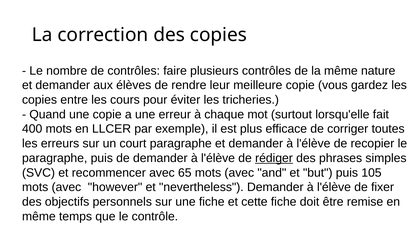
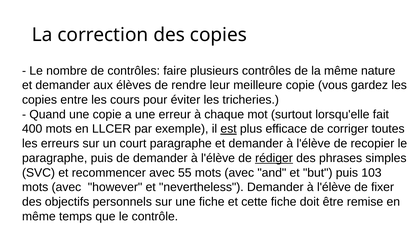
est underline: none -> present (229, 129)
65: 65 -> 55 (185, 173)
105: 105 -> 103 (371, 173)
